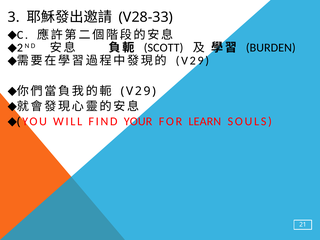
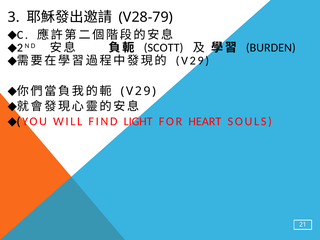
V28-33: V28-33 -> V28-79 (146, 17)
YOUR: YOUR -> LIGHT (138, 122)
LEARN: LEARN -> HEART (205, 122)
